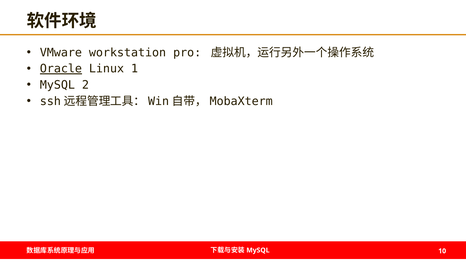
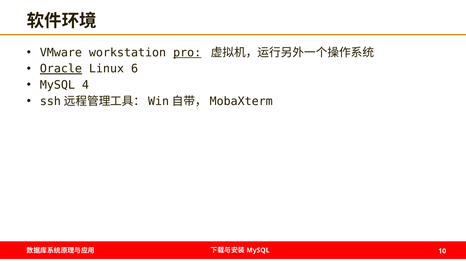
pro underline: none -> present (187, 53)
1: 1 -> 6 (135, 69)
2: 2 -> 4 (85, 85)
